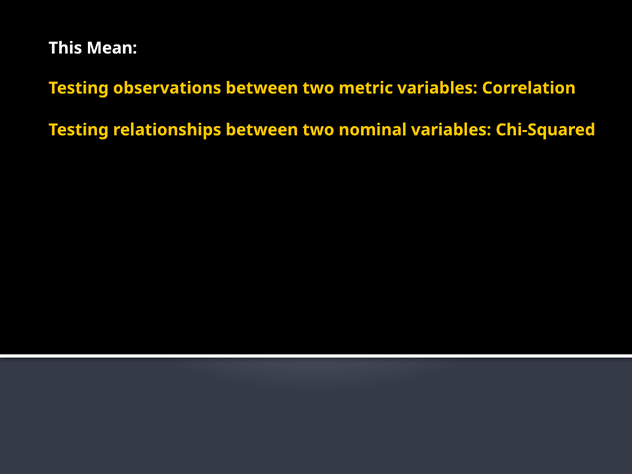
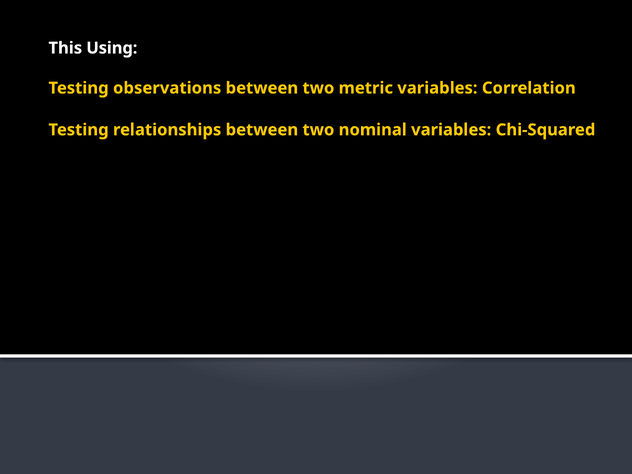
Mean: Mean -> Using (112, 48)
